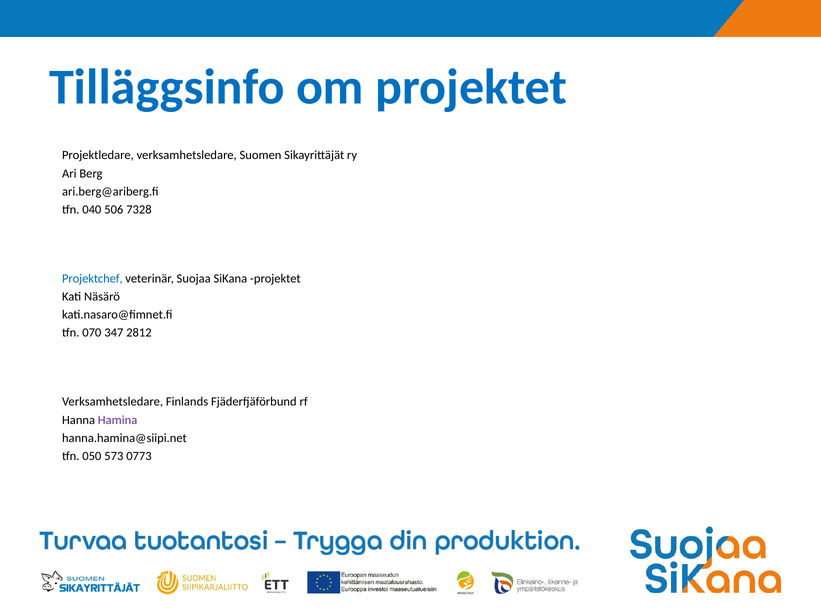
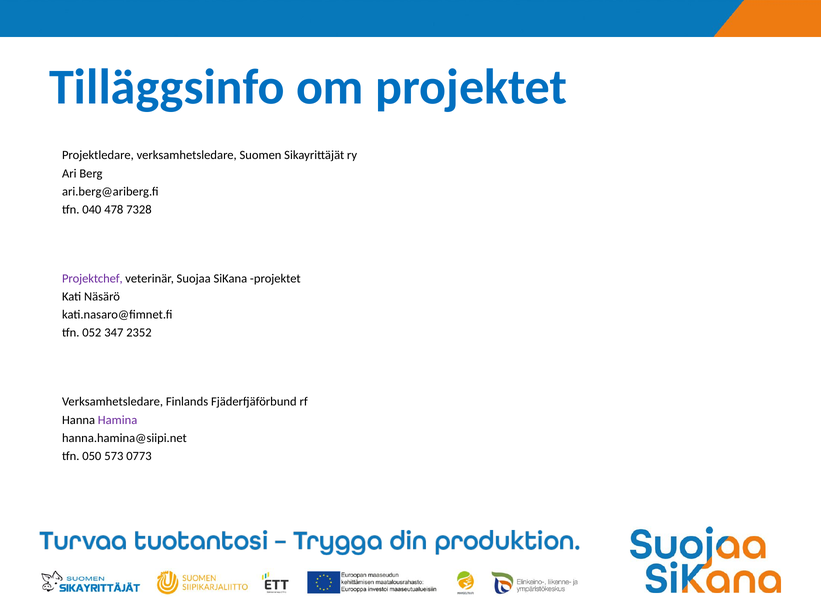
506: 506 -> 478 (114, 209)
Projektchef colour: blue -> purple (92, 278)
070: 070 -> 052 (92, 333)
2812: 2812 -> 2352 (139, 333)
